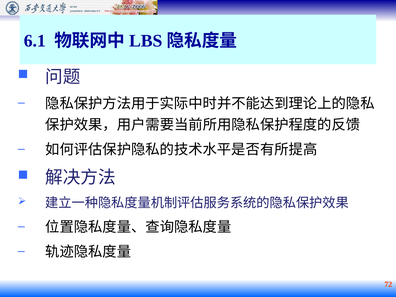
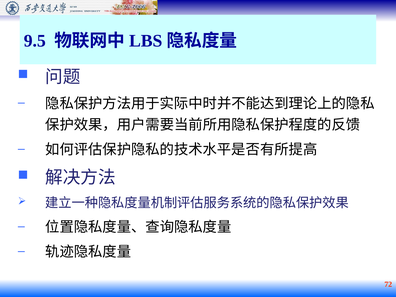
6.1: 6.1 -> 9.5 (35, 41)
